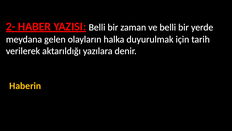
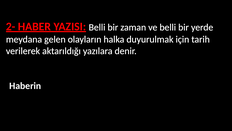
Haberin colour: yellow -> white (25, 86)
